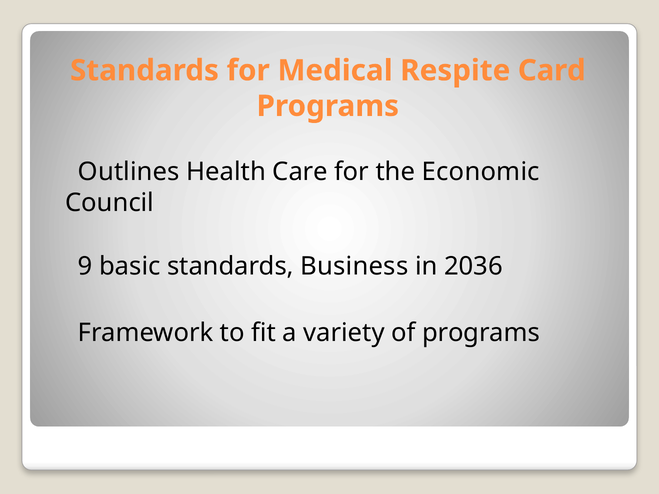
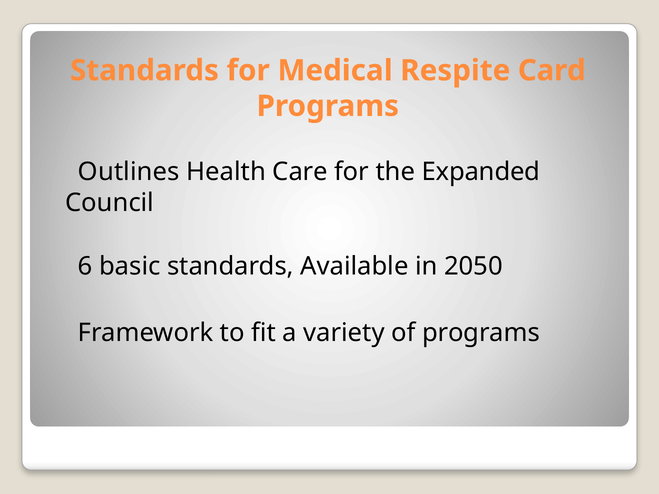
Economic: Economic -> Expanded (481, 172)
9: 9 -> 6 (85, 267)
Business: Business -> Available (354, 267)
2036: 2036 -> 2050 (473, 267)
